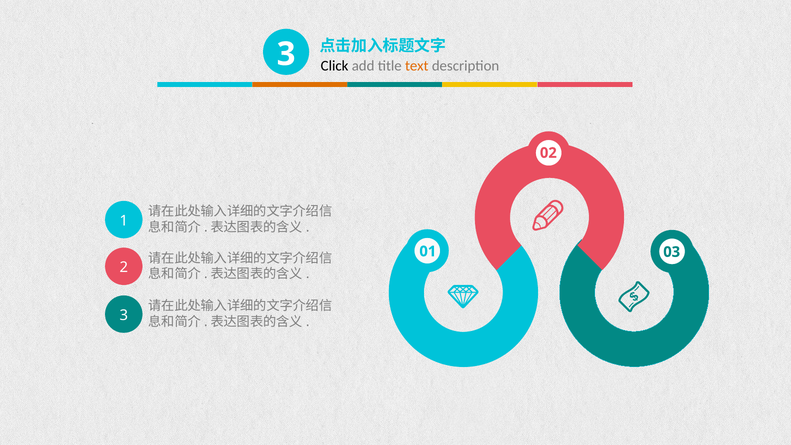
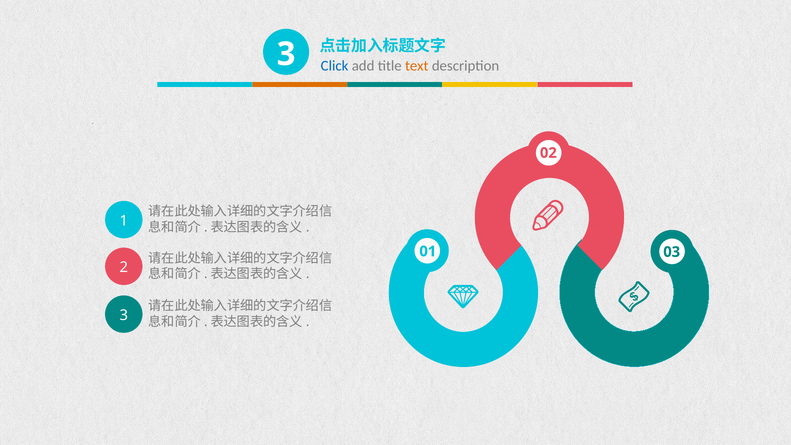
Click colour: black -> blue (335, 66)
